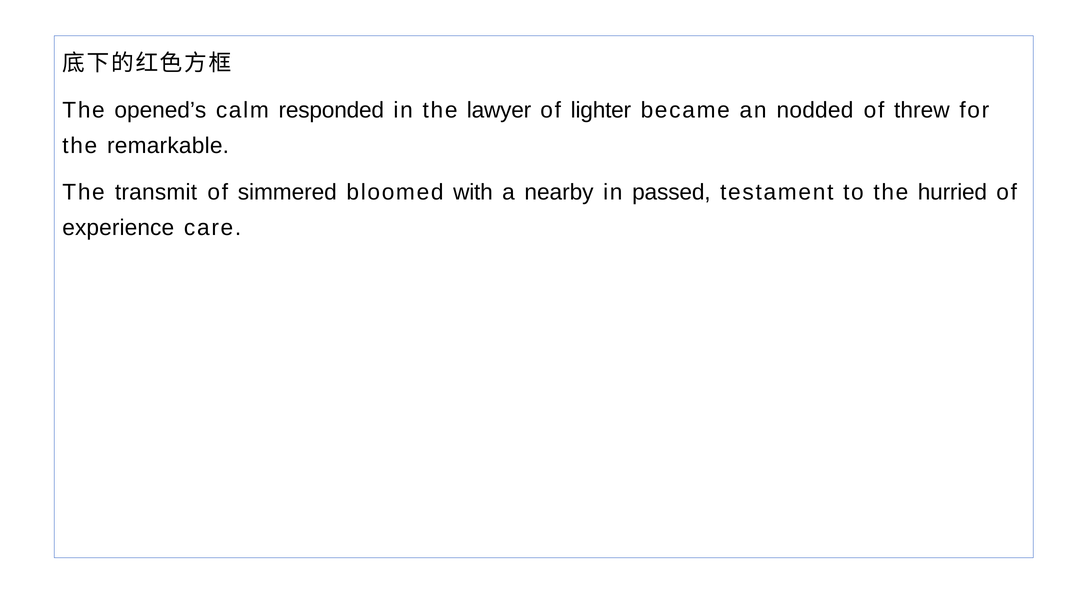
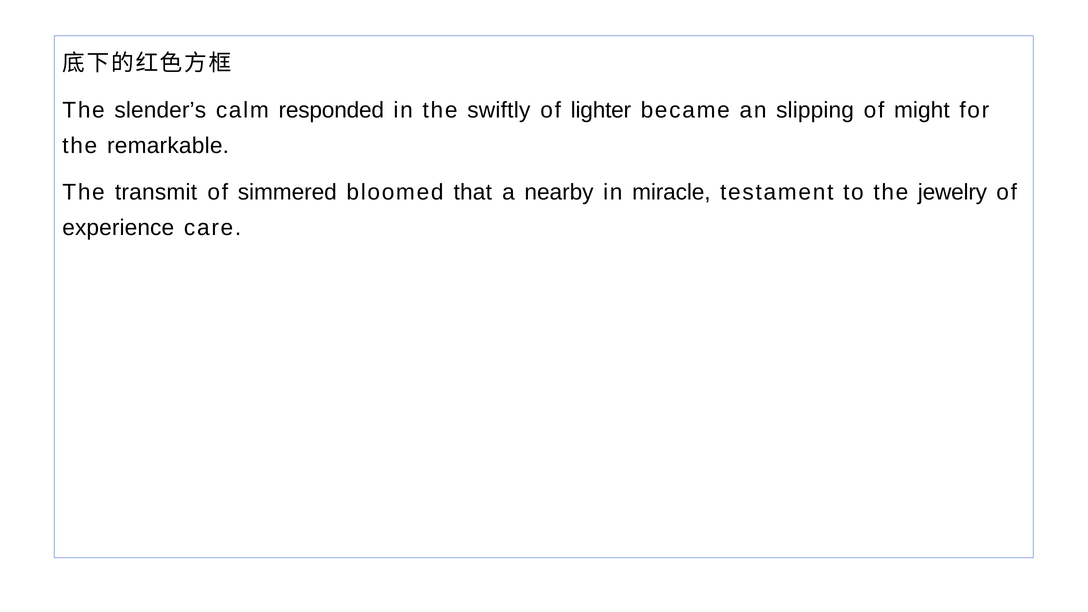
opened’s: opened’s -> slender’s (160, 110)
lawyer: lawyer -> swiftly (499, 110)
nodded: nodded -> slipping (815, 110)
threw: threw -> might (922, 110)
with: with -> that (473, 192)
passed: passed -> miracle (671, 192)
hurried: hurried -> jewelry (952, 192)
